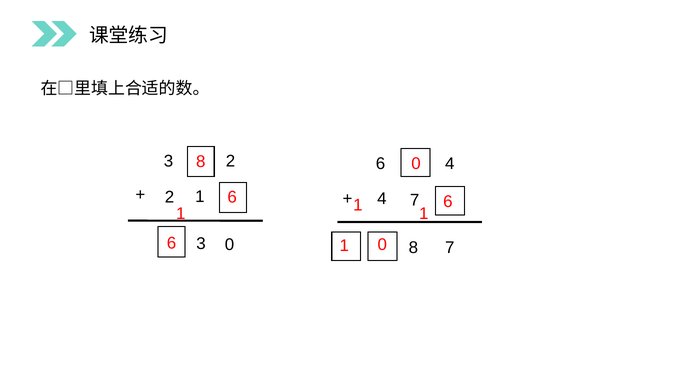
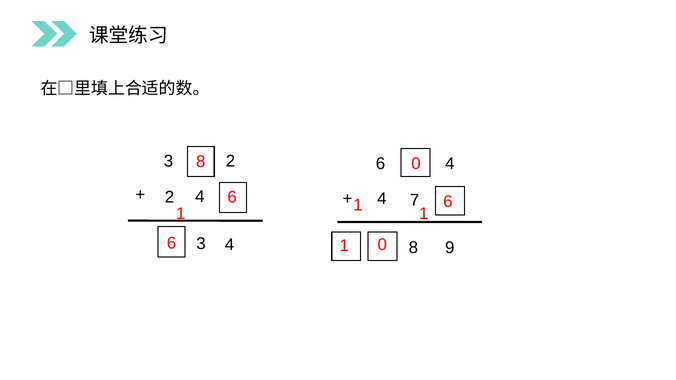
2 1: 1 -> 4 (200, 197)
3 0: 0 -> 4 (230, 245)
8 7: 7 -> 9 (450, 248)
